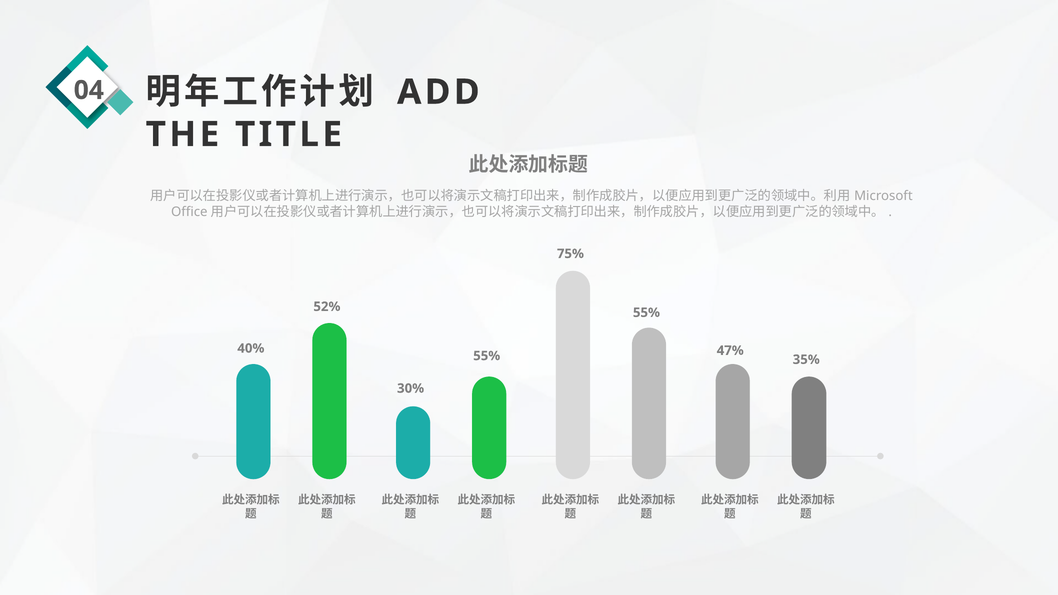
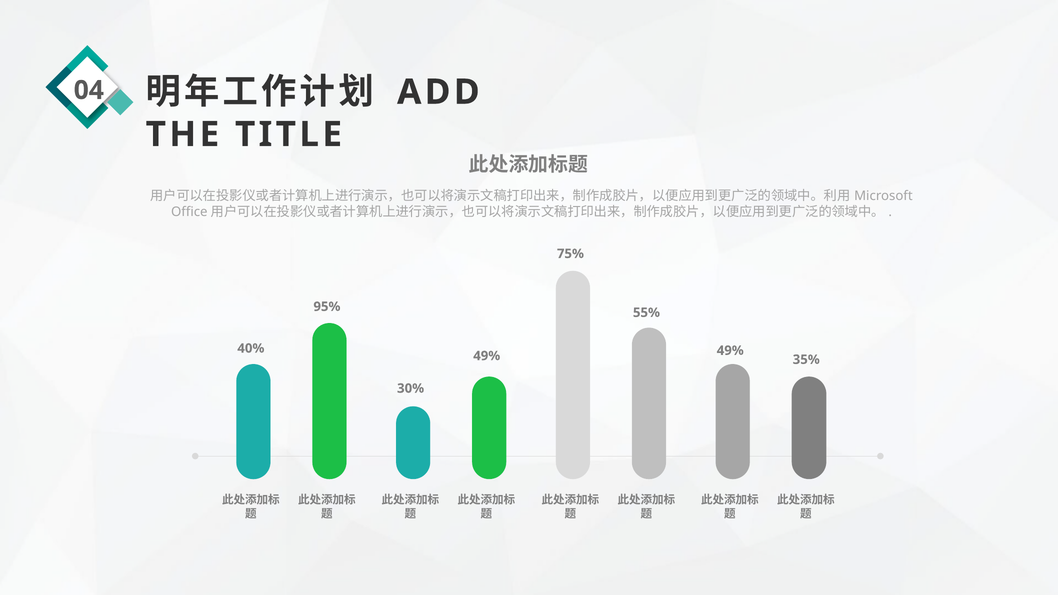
52%: 52% -> 95% (327, 307)
47%: 47% -> 49% (730, 351)
55%: 55% -> 49% (487, 356)
